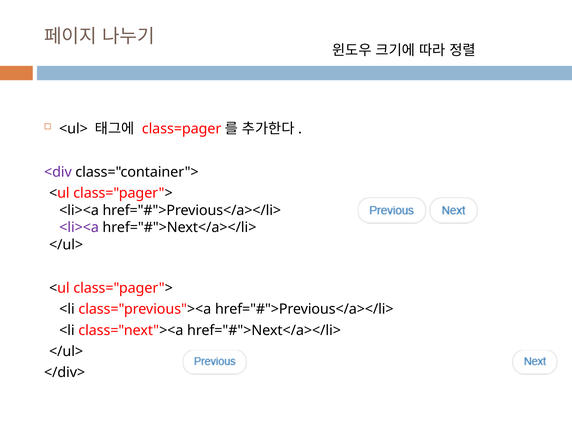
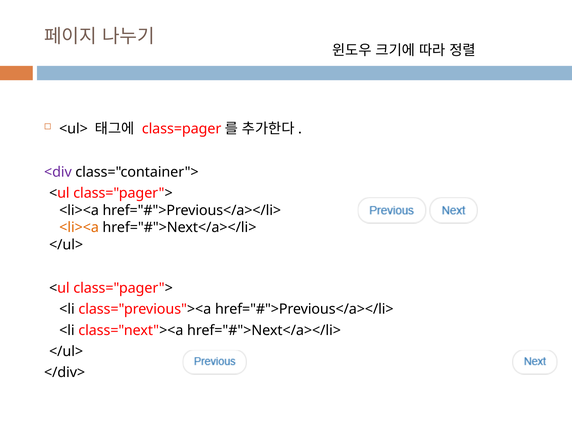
<li><a colour: purple -> orange (79, 228)
